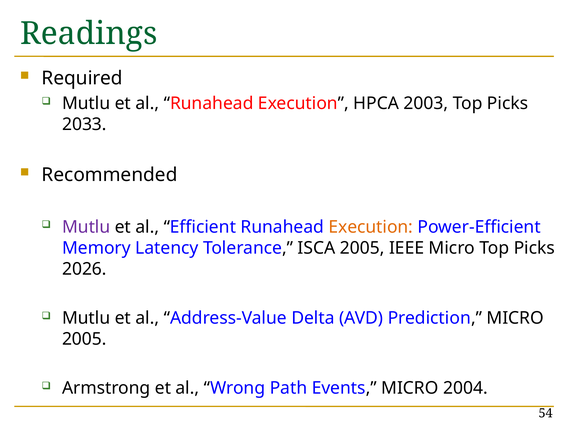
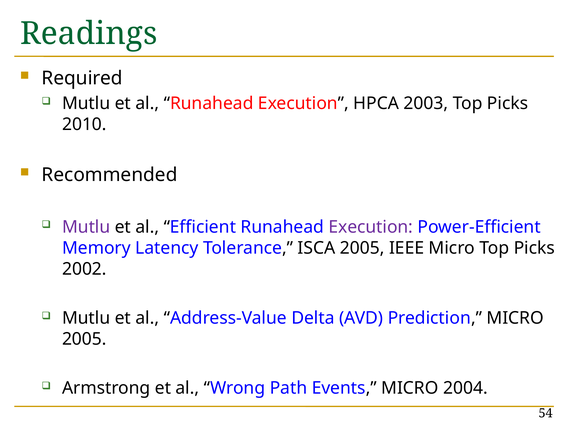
2033: 2033 -> 2010 (84, 124)
Execution colour: orange -> purple (371, 227)
2026: 2026 -> 2002 (84, 269)
